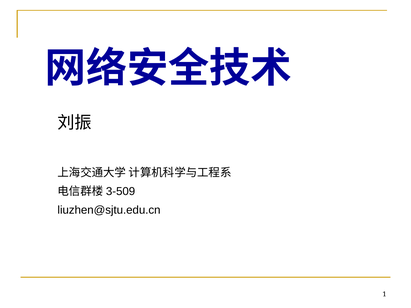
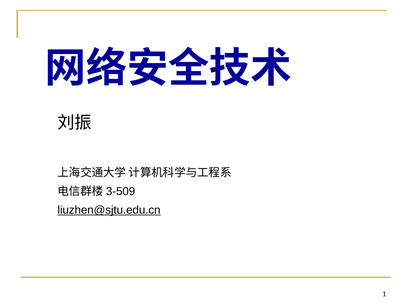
liuzhen@sjtu.edu.cn underline: none -> present (109, 210)
